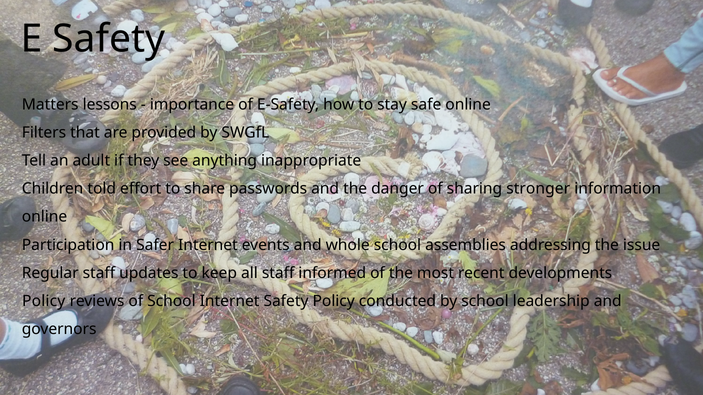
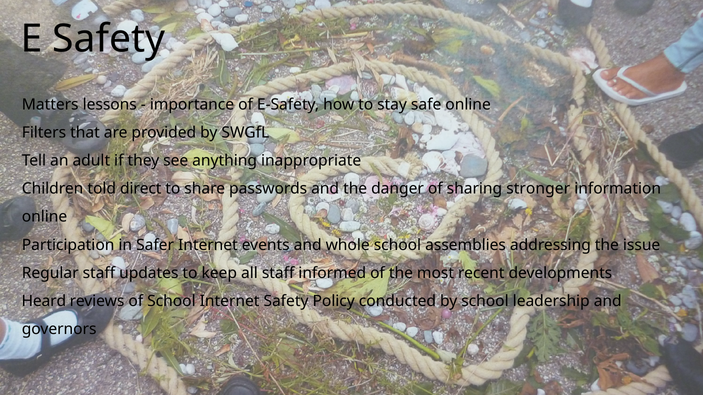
effort: effort -> direct (141, 189)
Policy: Policy -> Heard (44, 301)
